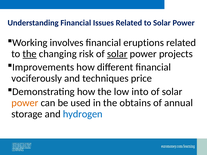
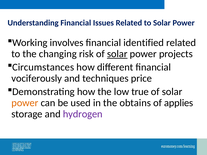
eruptions: eruptions -> identified (144, 43)
the underline: present -> none (30, 54)
Improvements: Improvements -> Circumstances (43, 67)
into: into -> true (140, 92)
annual: annual -> applies (179, 103)
hydrogen colour: blue -> purple (83, 114)
